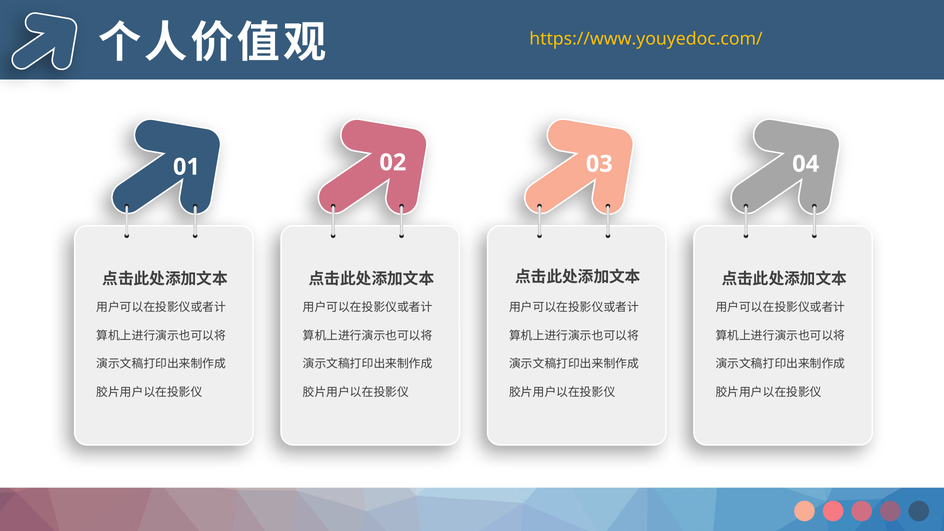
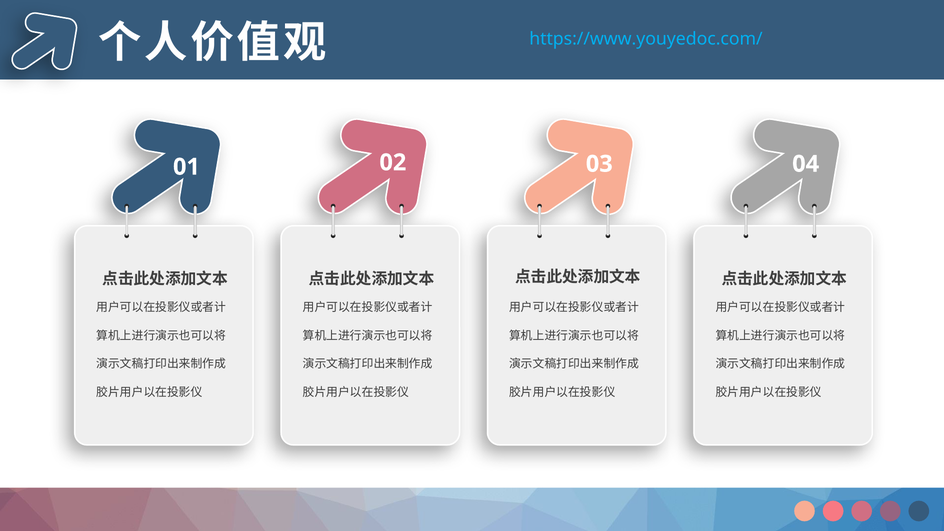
https://www.youyedoc.com/ colour: yellow -> light blue (646, 39)
